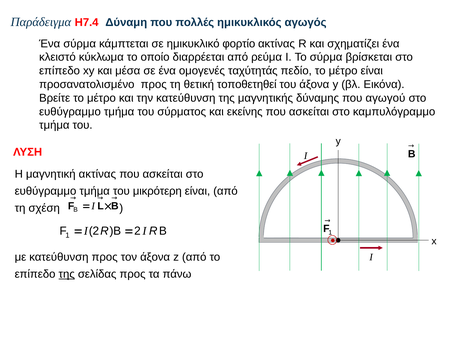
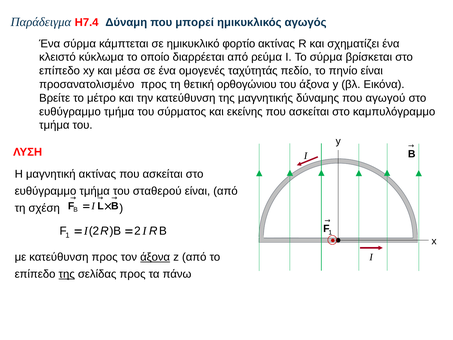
πολλές: πολλές -> μπορεί (195, 22)
πεδίο το μέτρο: μέτρο -> πηνίο (343, 71)
τοποθετηθεί: τοποθετηθεί -> ορθογώνιου (247, 84)
μικρότερη: μικρότερη -> σταθερού (157, 191)
άξονα underline: none -> present (155, 257)
